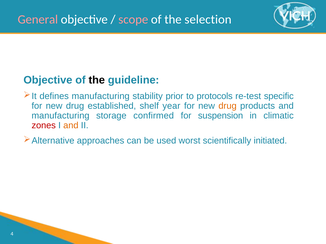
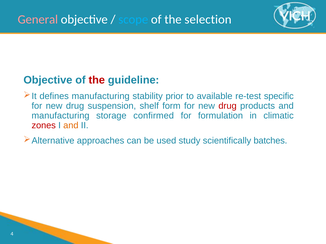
scope colour: pink -> light blue (133, 19)
the colour: black -> red (97, 80)
protocols: protocols -> available (215, 96)
established: established -> suspension (112, 106)
year: year -> form (171, 106)
drug colour: orange -> red (228, 106)
suspension: suspension -> formulation (221, 116)
worst: worst -> study (190, 141)
initiated: initiated -> batches (270, 141)
